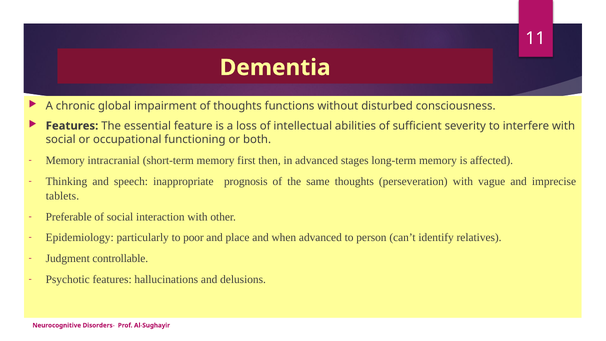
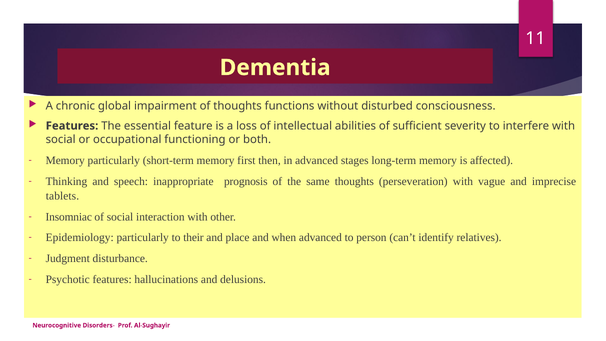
Memory intracranial: intracranial -> particularly (114, 160)
Preferable: Preferable -> Insomniac (69, 217)
poor: poor -> their (193, 238)
controllable: controllable -> disturbance (120, 258)
